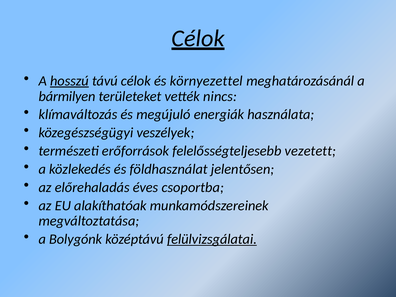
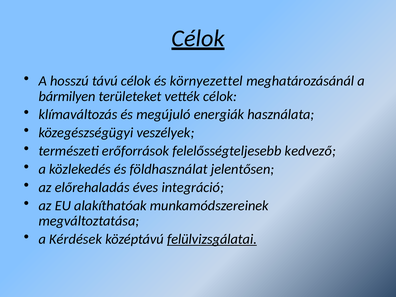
hosszú underline: present -> none (69, 81)
vették nincs: nincs -> célok (220, 96)
vezetett: vezetett -> kedvező (310, 151)
csoportba: csoportba -> integráció (193, 187)
Bolygónk: Bolygónk -> Kérdések (76, 239)
